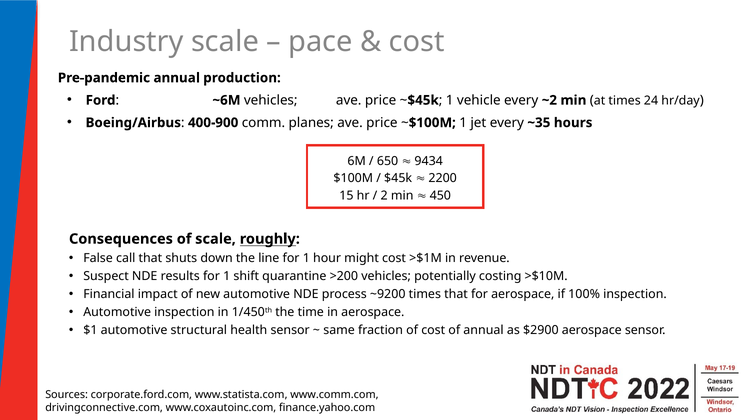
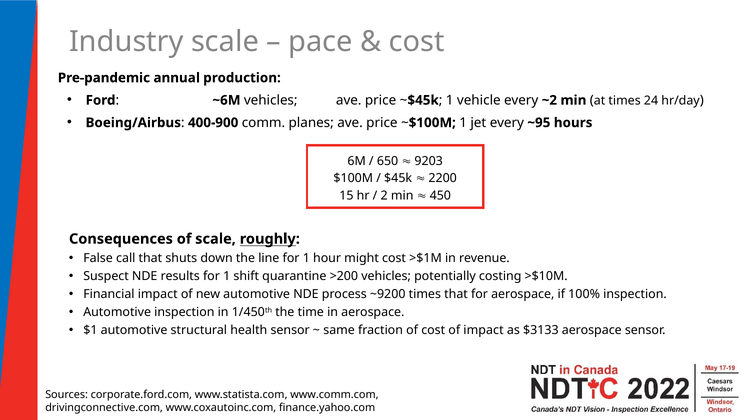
~35: ~35 -> ~95 (539, 123)
9434: 9434 -> 9203 (429, 161)
of annual: annual -> impact (484, 330)
$2900: $2900 -> $3133 (541, 330)
